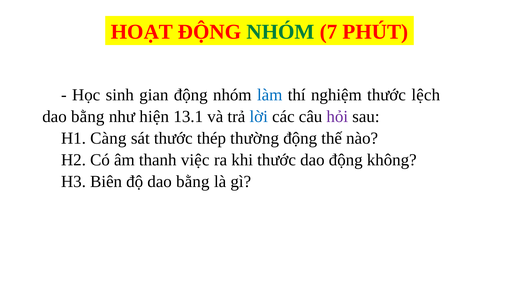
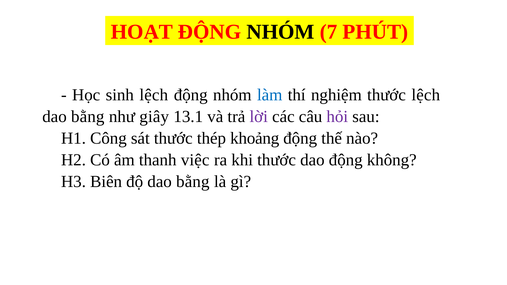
NHÓM colour: green -> black (280, 32)
sinh gian: gian -> lệch (154, 95)
hiện: hiện -> giây (154, 117)
lời colour: blue -> purple (259, 117)
Càng: Càng -> Công (108, 138)
thường: thường -> khoảng (255, 138)
